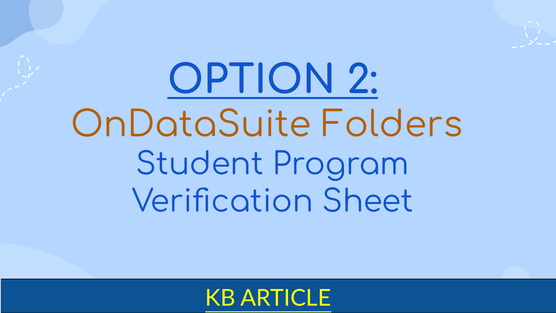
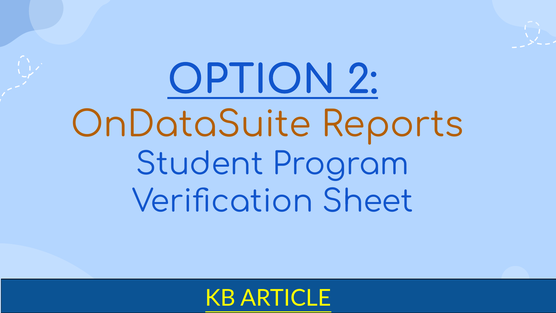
Folders: Folders -> Reports (393, 125)
